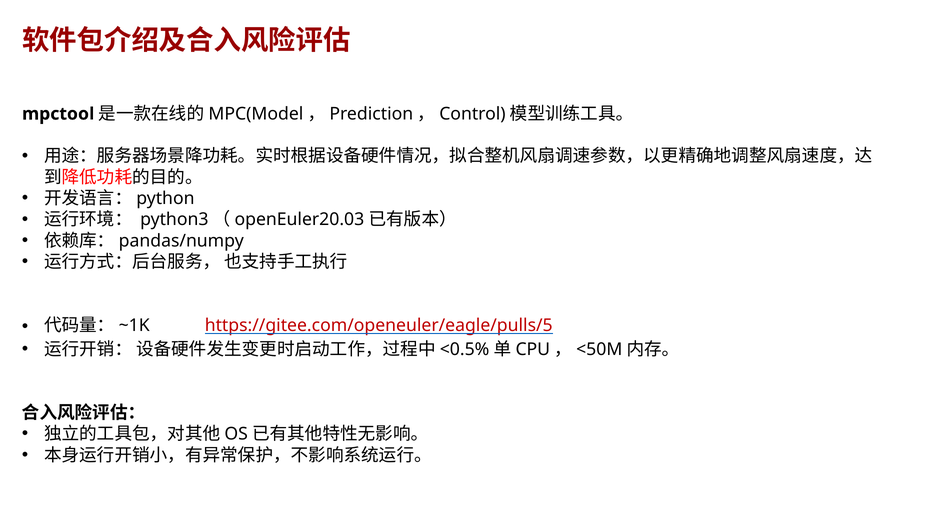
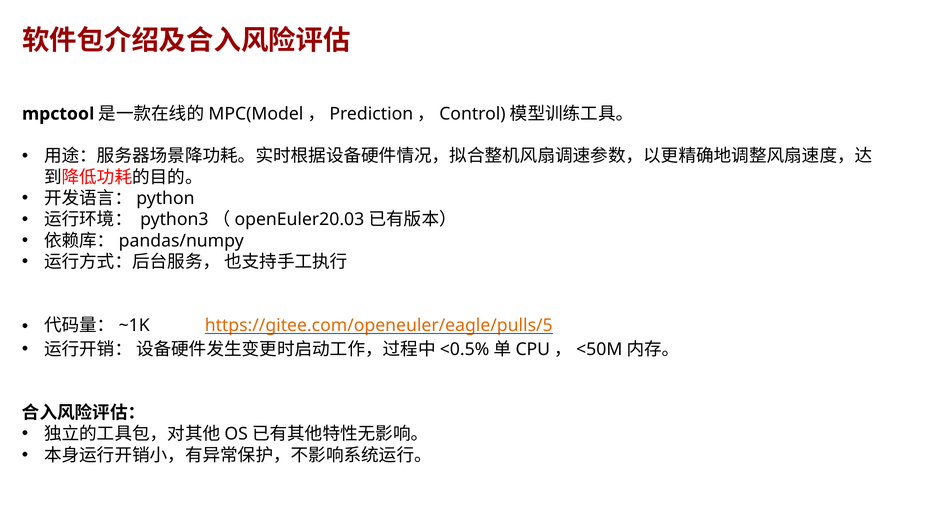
https://gitee.com/openeuler/eagle/pulls/5 colour: red -> orange (379, 325)
